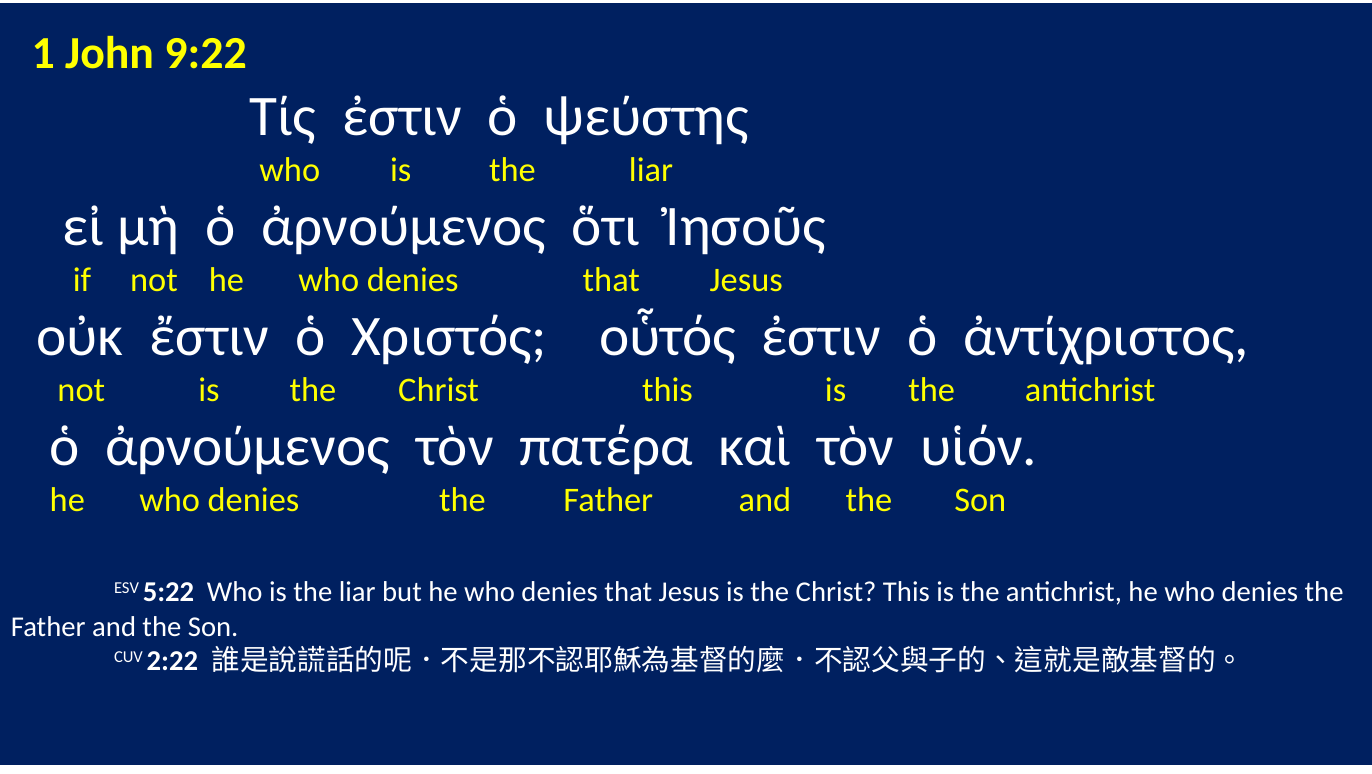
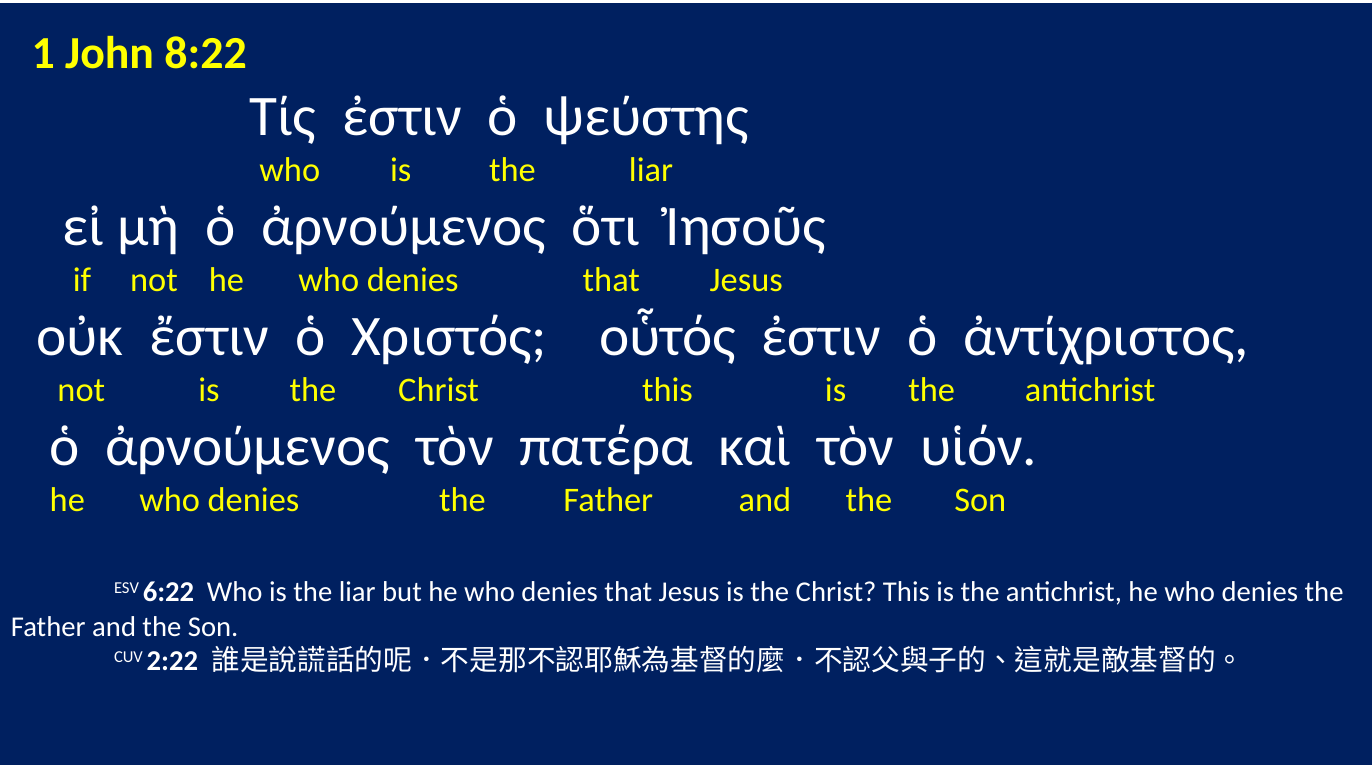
9:22: 9:22 -> 8:22 (206, 54)
5:22: 5:22 -> 6:22 (168, 592)
